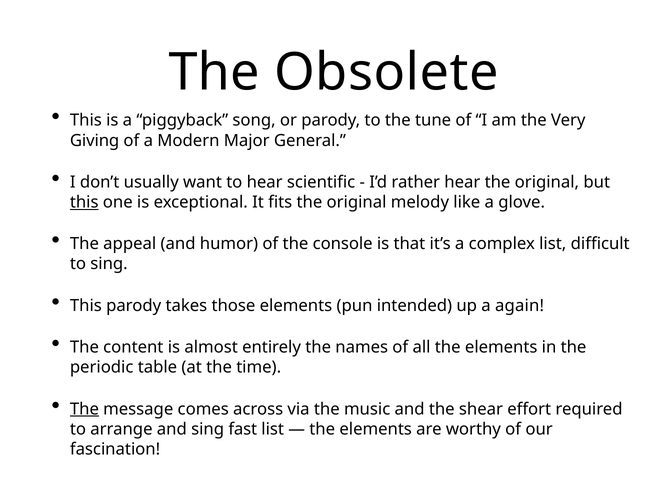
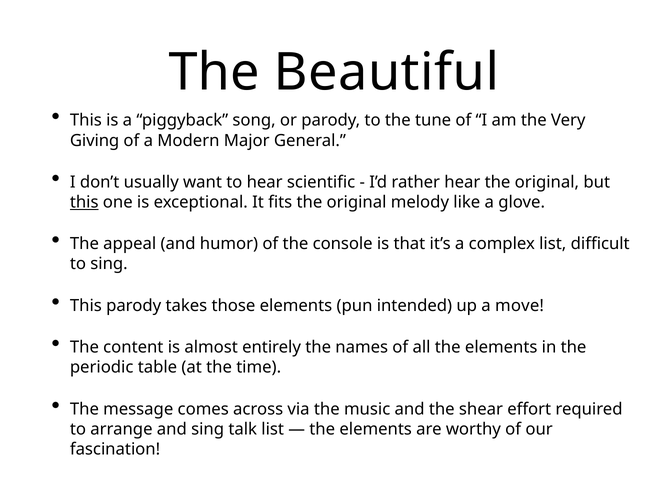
Obsolete: Obsolete -> Beautiful (386, 72)
again: again -> move (520, 305)
The underline: present -> none (84, 409)
fast: fast -> talk (243, 429)
